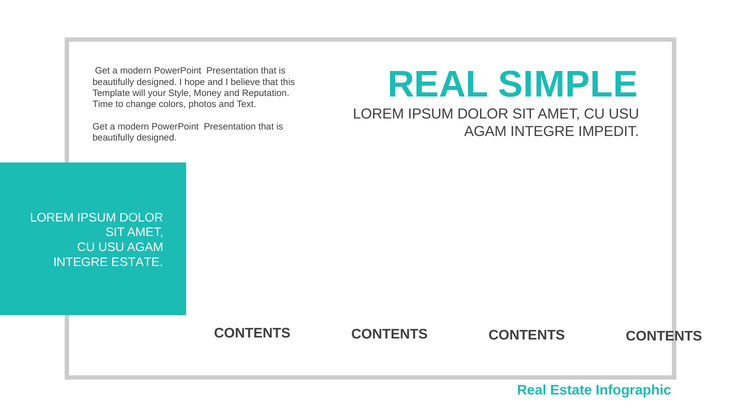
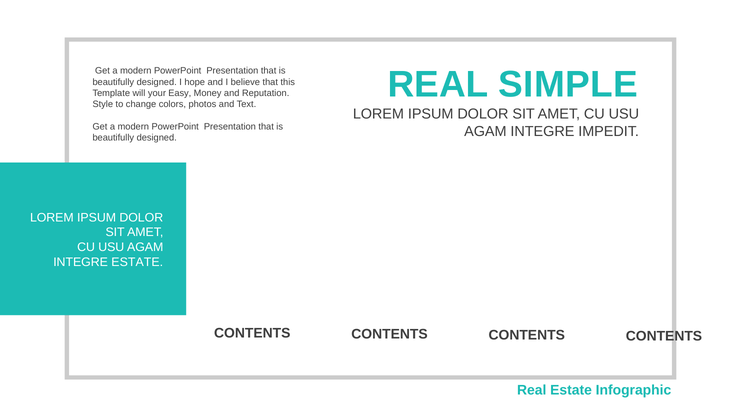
Style: Style -> Easy (180, 93)
Time: Time -> Style (103, 104)
